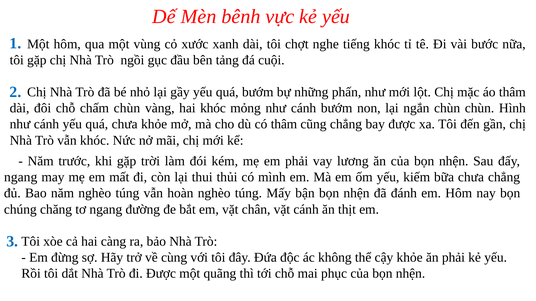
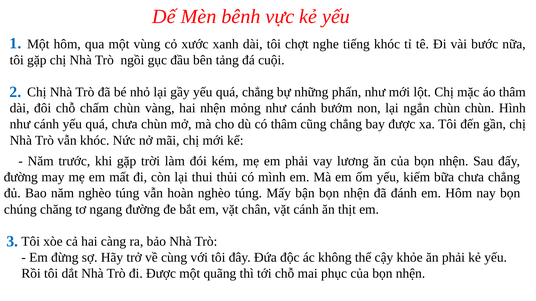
quá bướm: bướm -> chẳng (258, 92)
hai khóc: khóc -> nhện (213, 108)
chưa khỏe: khỏe -> chùn (154, 124)
ngang: ngang -> đường (21, 177)
